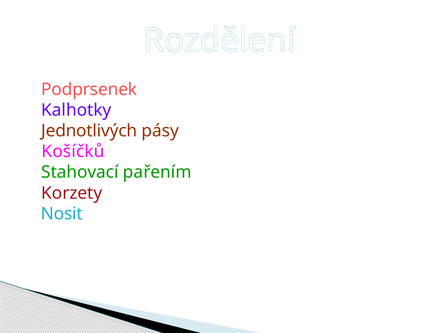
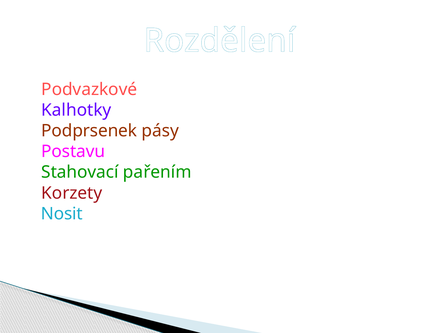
Podprsenek: Podprsenek -> Podvazkové (89, 89)
Jednotlivých: Jednotlivých -> Podprsenek (89, 131)
Košíčků: Košíčků -> Postavu (73, 152)
